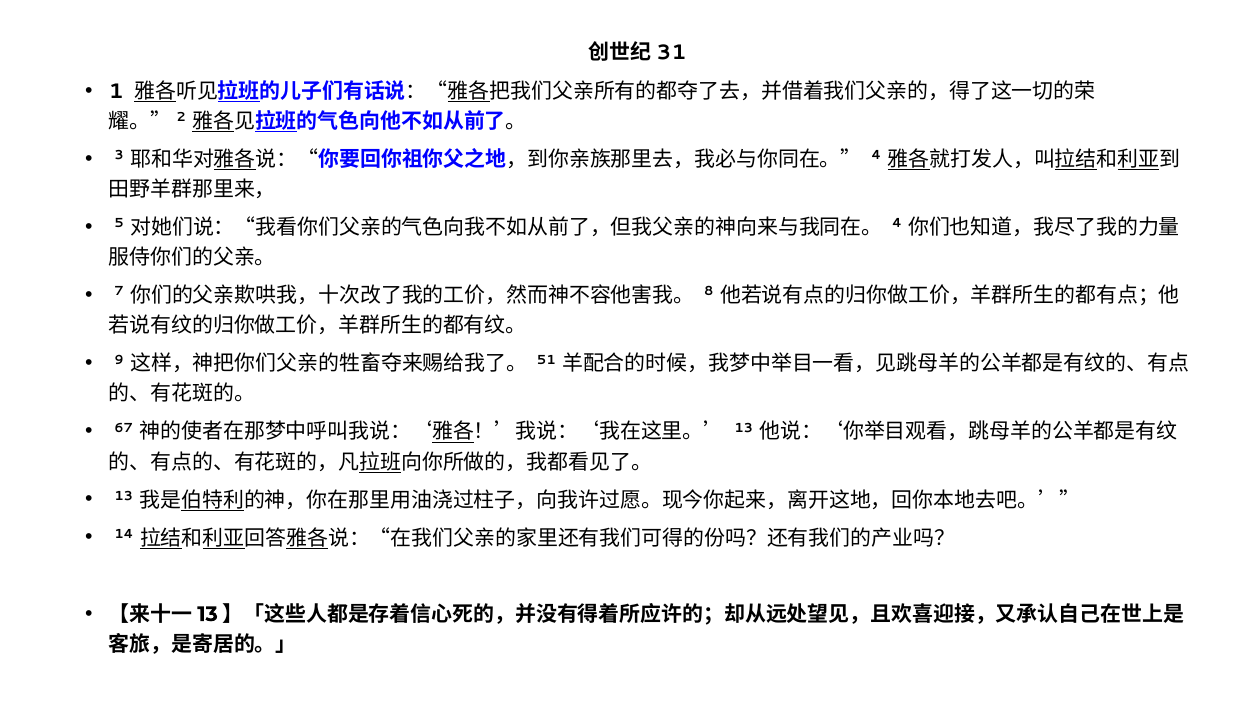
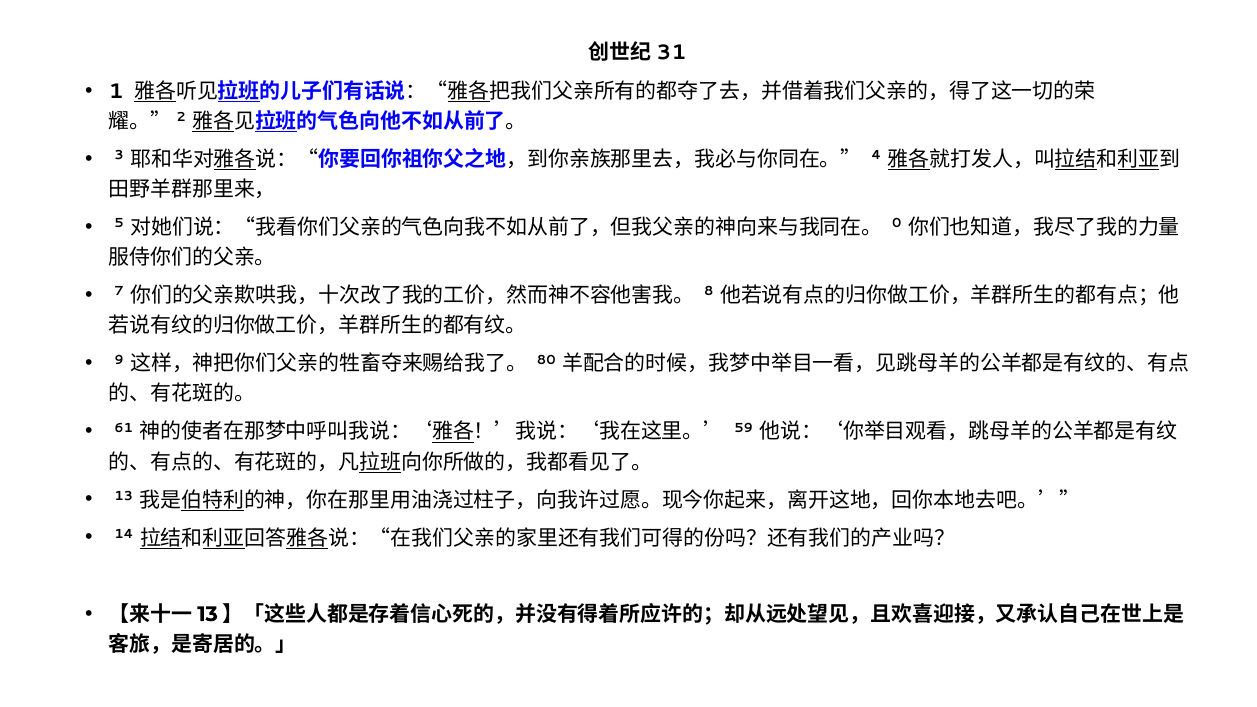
4: 4 -> 0 (897, 223)
51: 51 -> 80 (546, 360)
67: 67 -> 61 (124, 428)
13: 13 -> 59 (744, 428)
